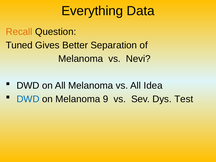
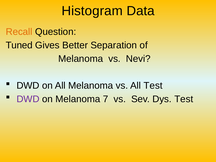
Everything: Everything -> Histogram (92, 11)
All Idea: Idea -> Test (153, 86)
DWD colour: blue -> purple (28, 99)
9: 9 -> 7 (106, 99)
